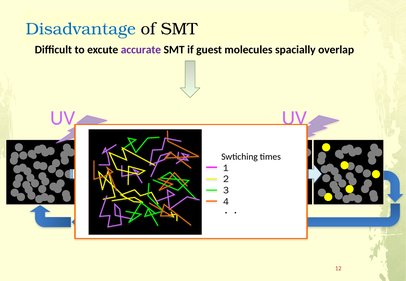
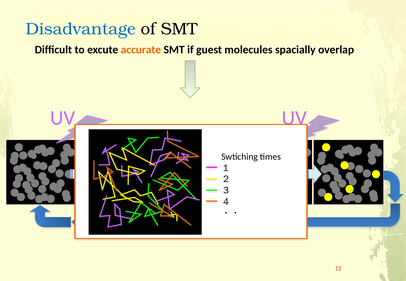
accurate colour: purple -> orange (141, 50)
